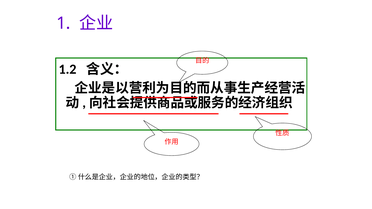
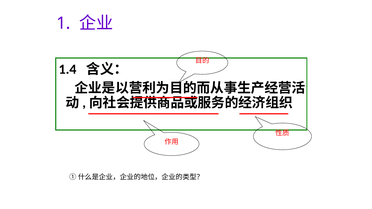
1.2: 1.2 -> 1.4 (68, 69)
